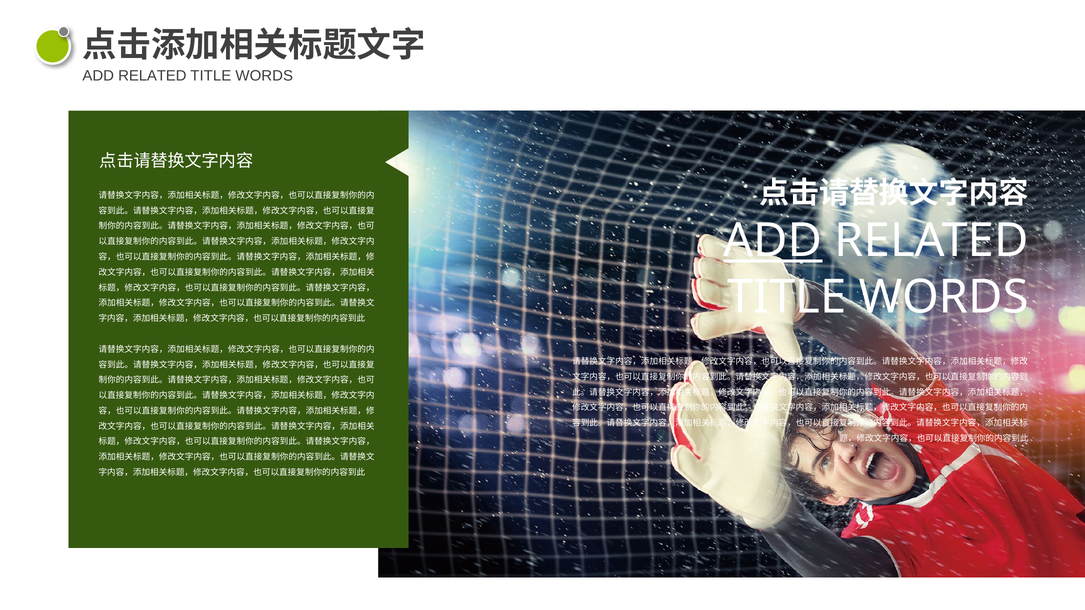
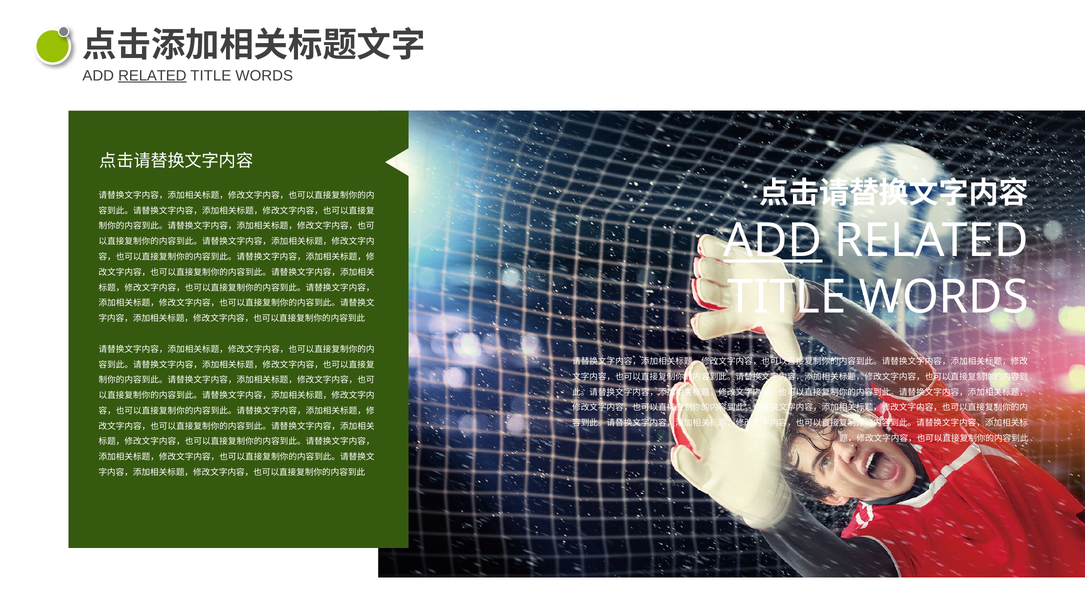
RELATED underline: none -> present (152, 76)
